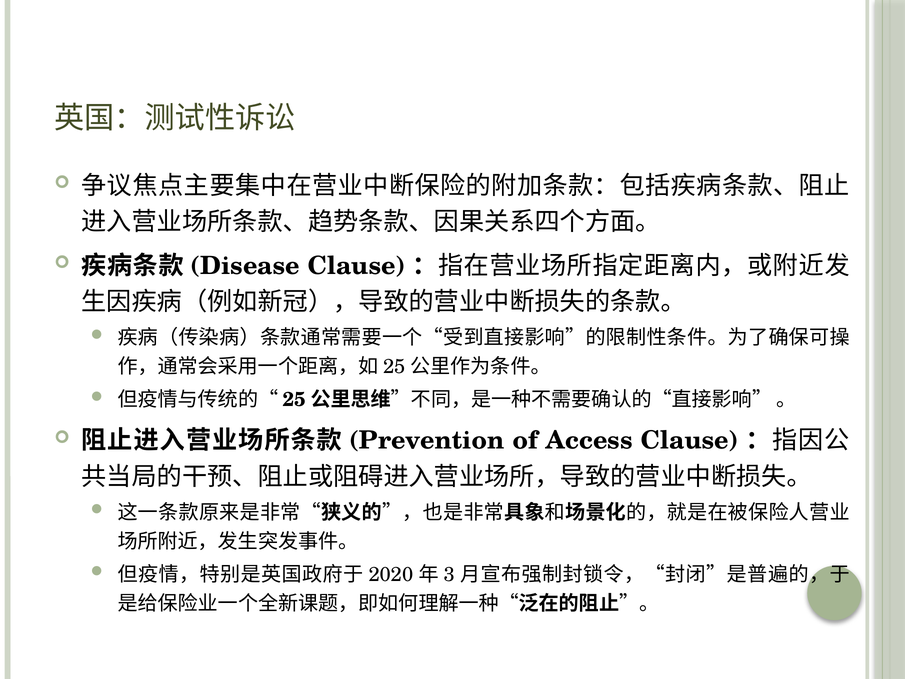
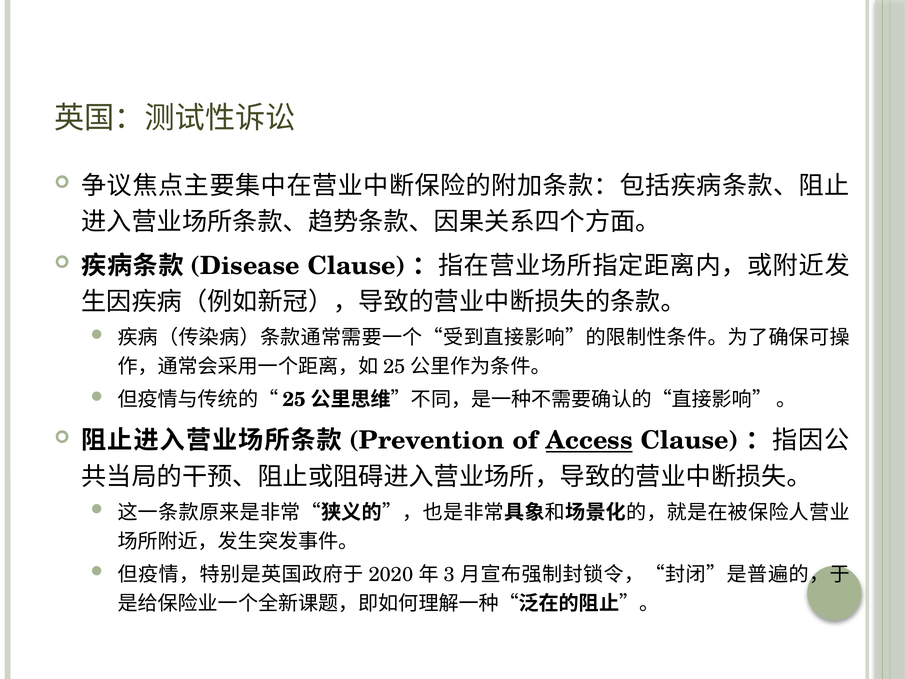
Access underline: none -> present (589, 441)
